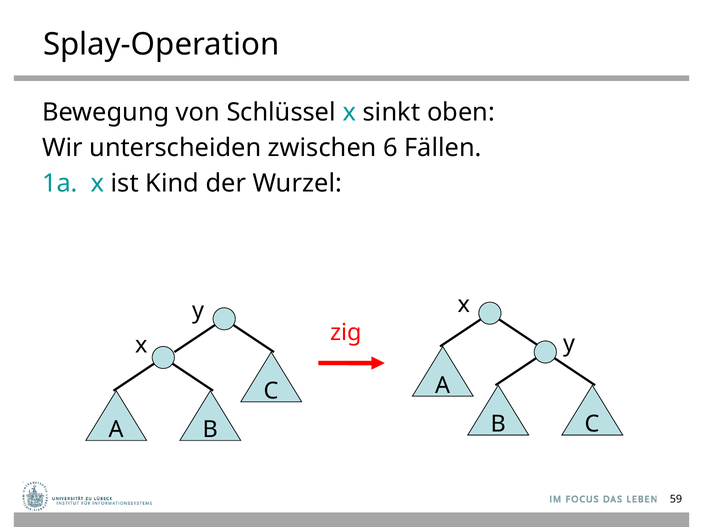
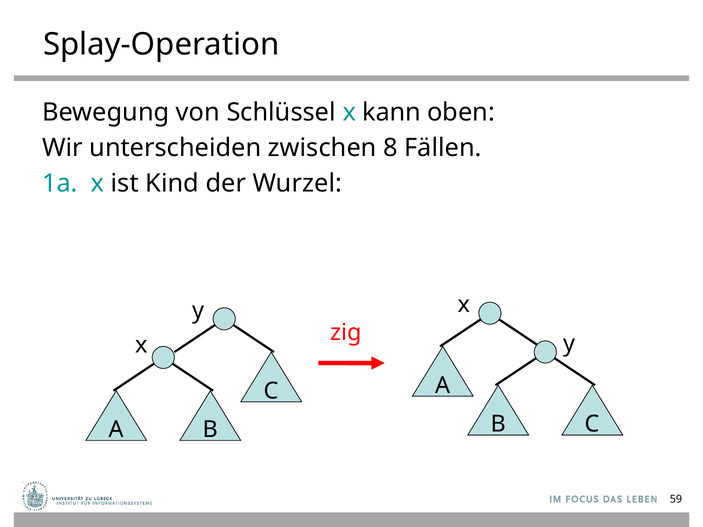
sinkt: sinkt -> kann (392, 113)
6: 6 -> 8 (390, 148)
